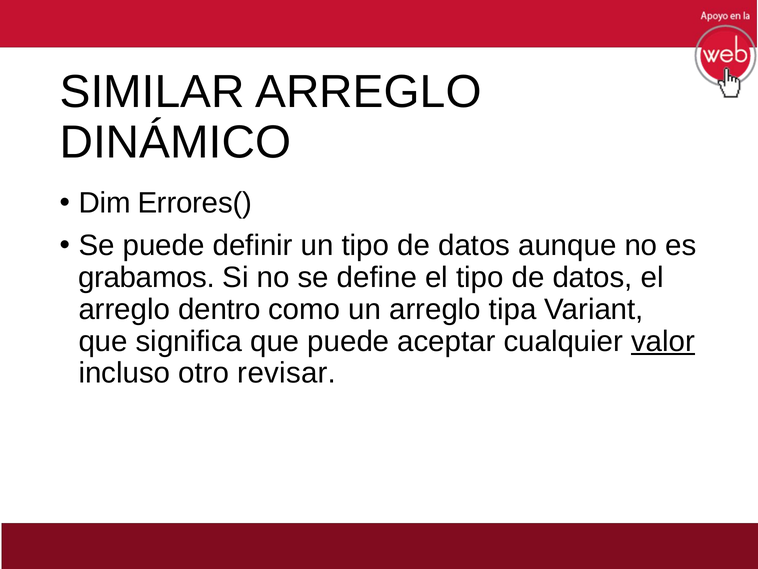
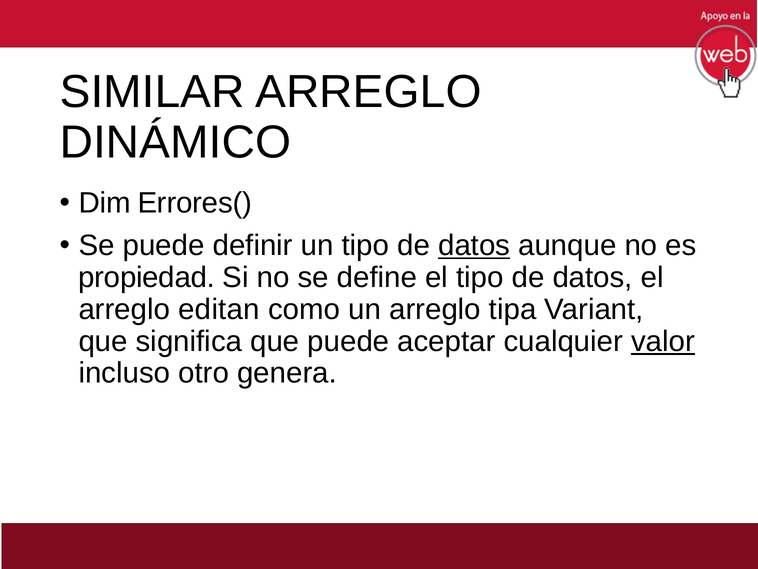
datos underline: none -> present (474, 245)
grabamos: grabamos -> propiedad (147, 277)
dentro: dentro -> editan (219, 309)
revisar: revisar -> genera (287, 373)
